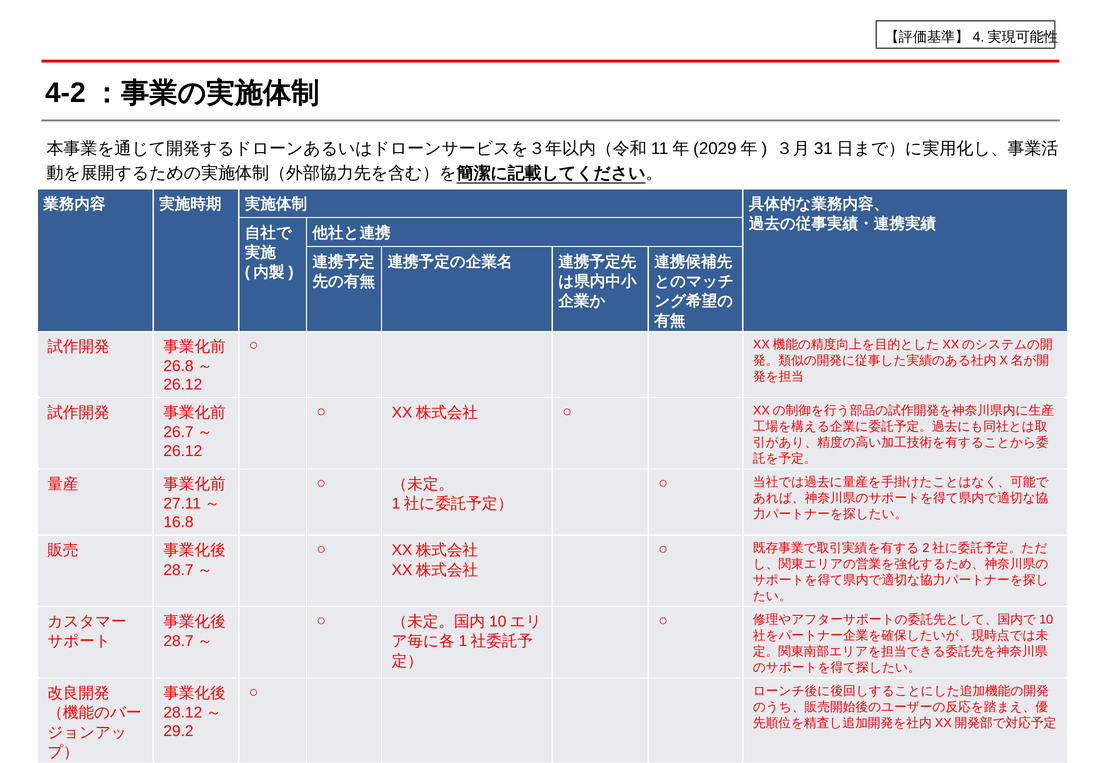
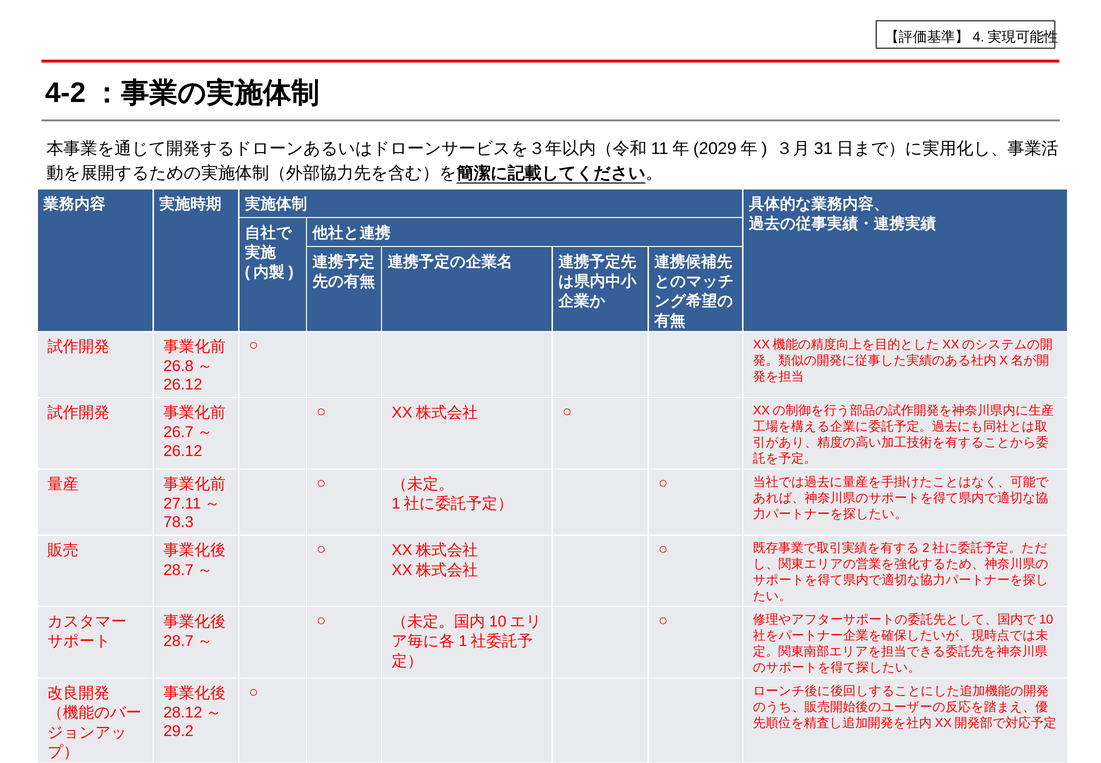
16.8: 16.8 -> 78.3 (178, 522)
